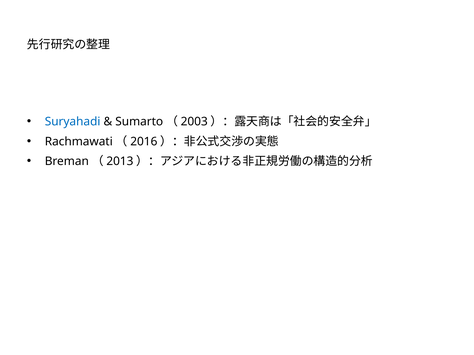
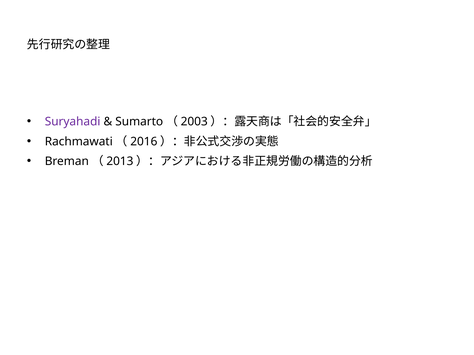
Suryahadi colour: blue -> purple (73, 122)
